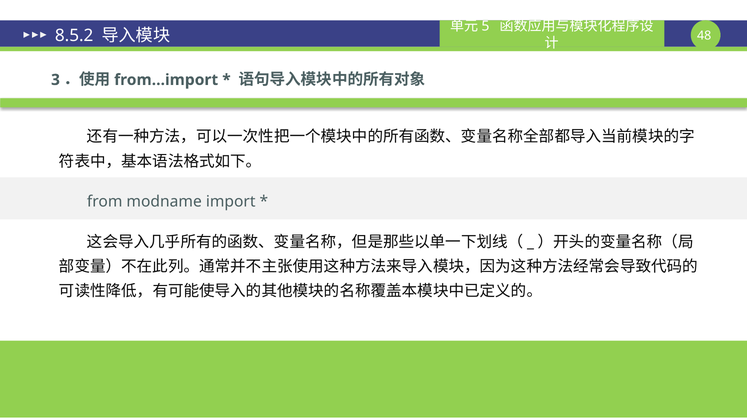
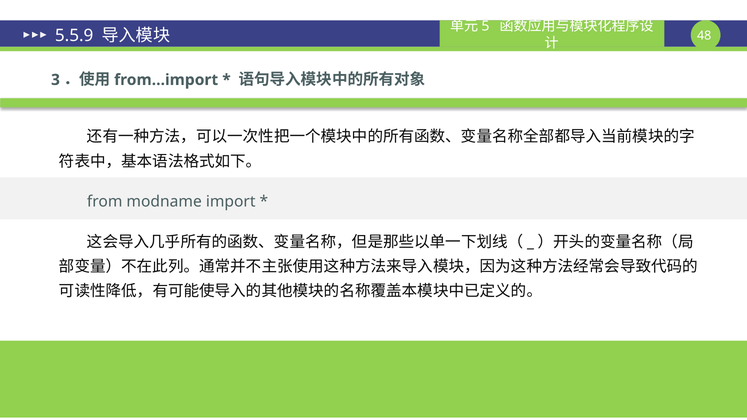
8.5.2: 8.5.2 -> 5.5.9 (74, 36)
